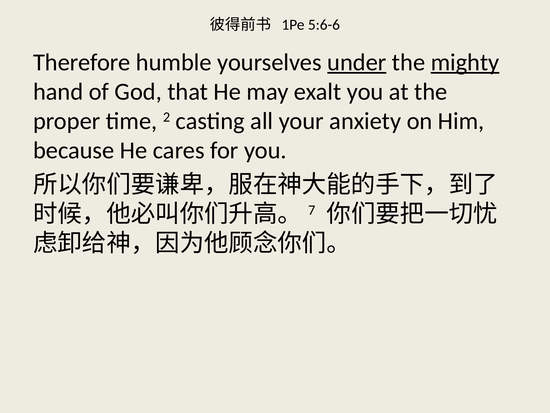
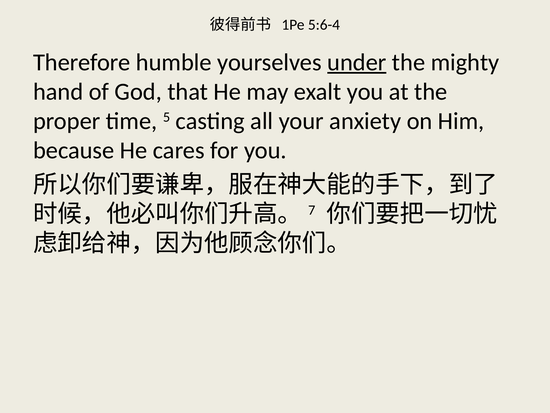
5:6-6: 5:6-6 -> 5:6-4 (324, 25)
mighty underline: present -> none (465, 62)
2: 2 -> 5 (167, 117)
